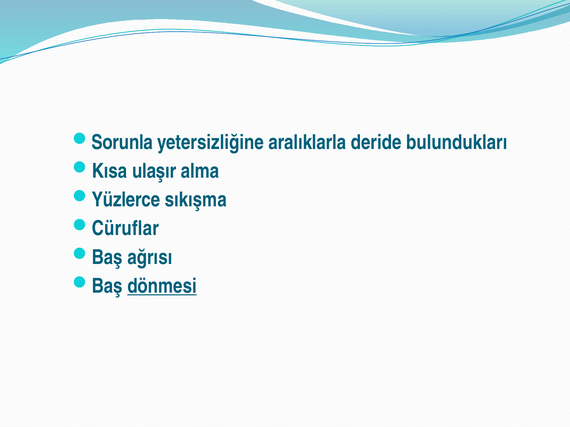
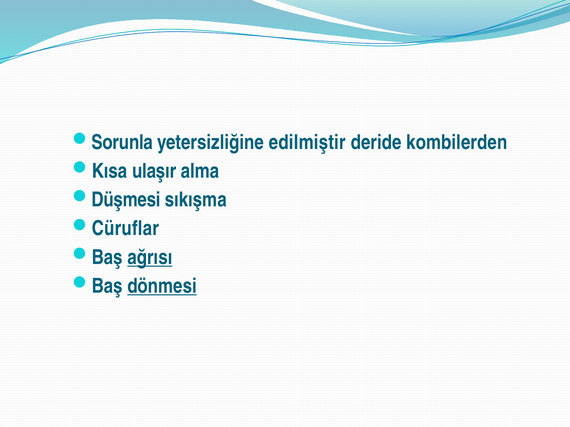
aralıklarla: aralıklarla -> edilmiştir (307, 142)
bulundukları: bulundukları -> kombilerden (457, 142)
Yüzlerce: Yüzlerce -> Düşmesi (126, 200)
ağrısı underline: none -> present (150, 258)
